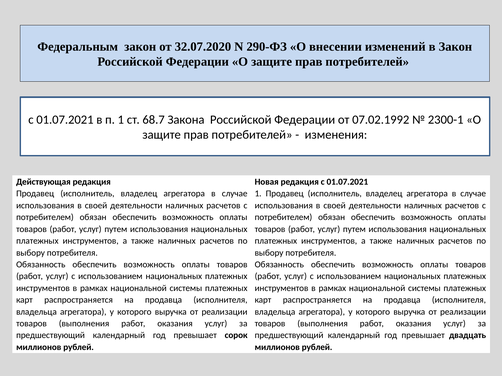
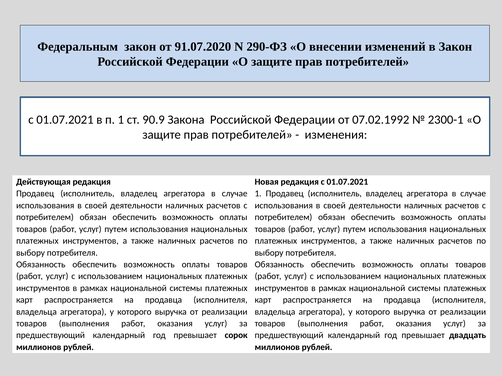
32.07.2020: 32.07.2020 -> 91.07.2020 (203, 47)
68.7: 68.7 -> 90.9 (154, 120)
